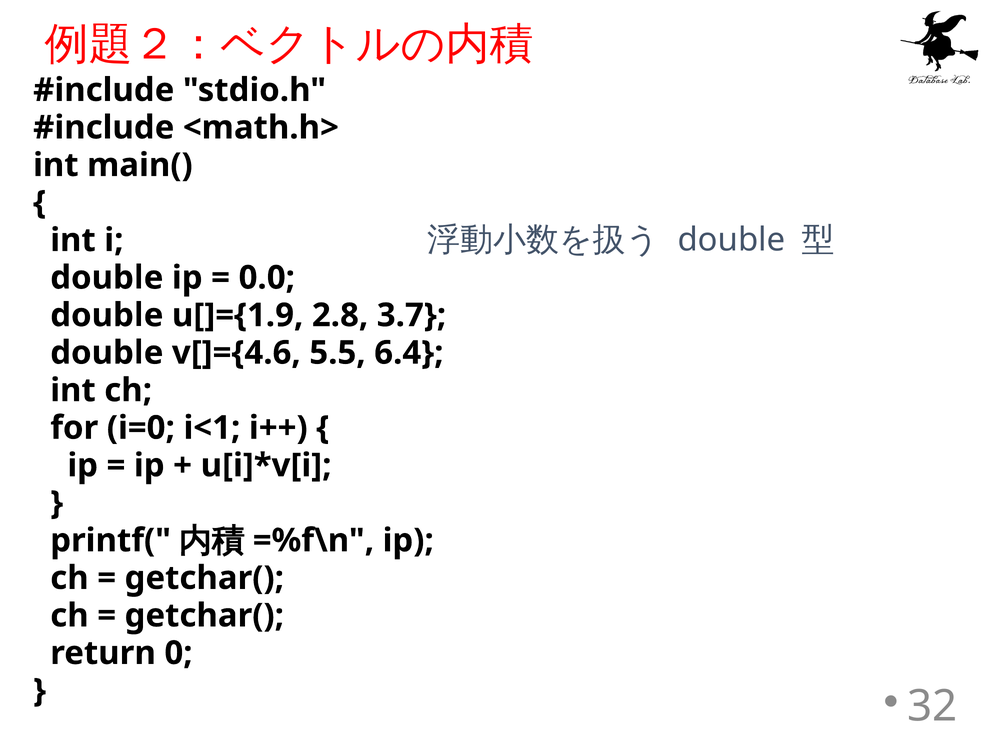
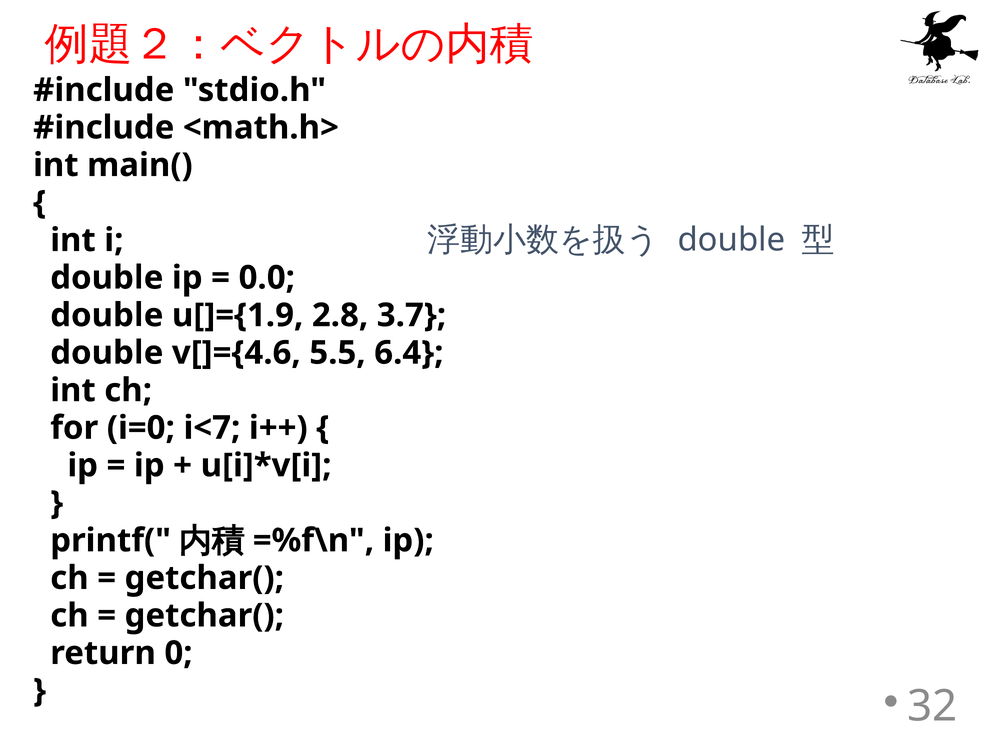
i<1: i<1 -> i<7 (212, 428)
